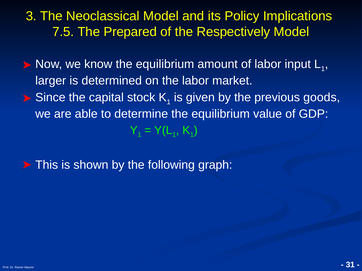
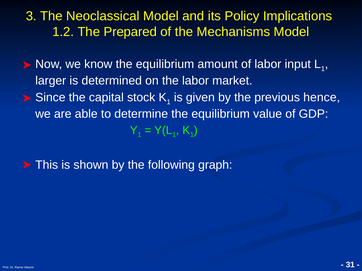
7.5: 7.5 -> 1.2 (63, 32)
Respectively: Respectively -> Mechanisms (233, 32)
goods: goods -> hence (322, 98)
